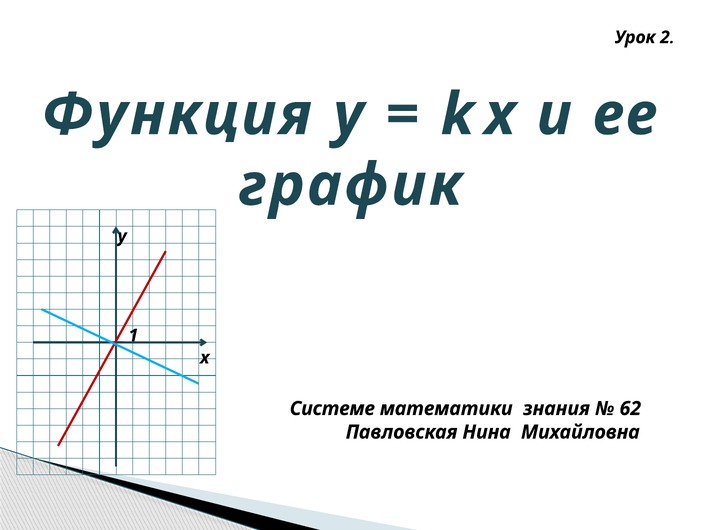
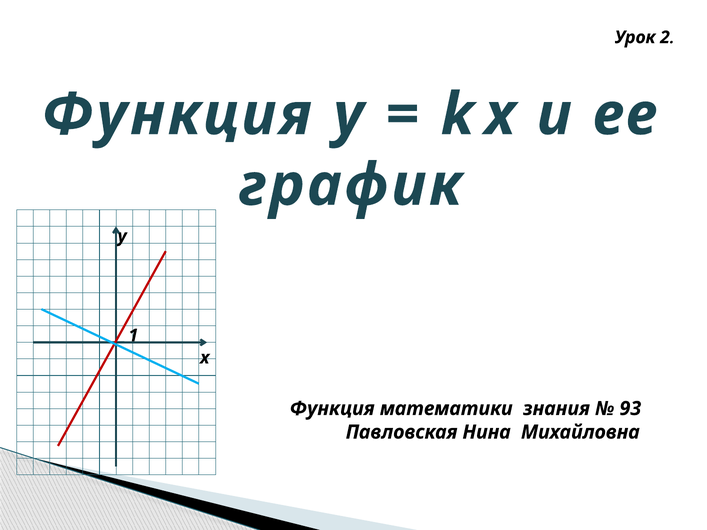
Системе: Системе -> Функция (332, 409)
62: 62 -> 93 (630, 409)
